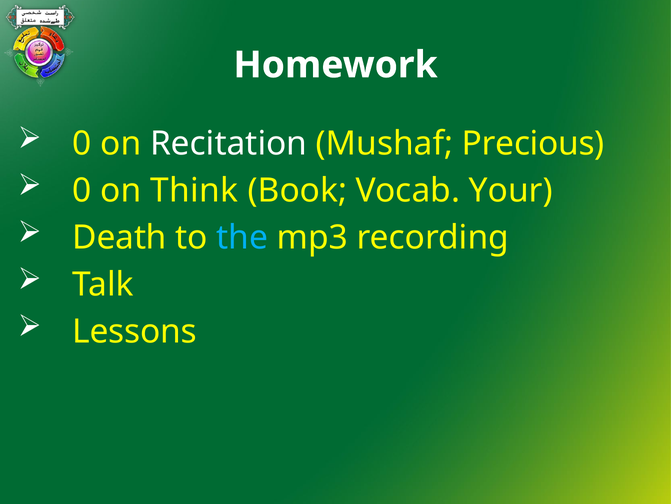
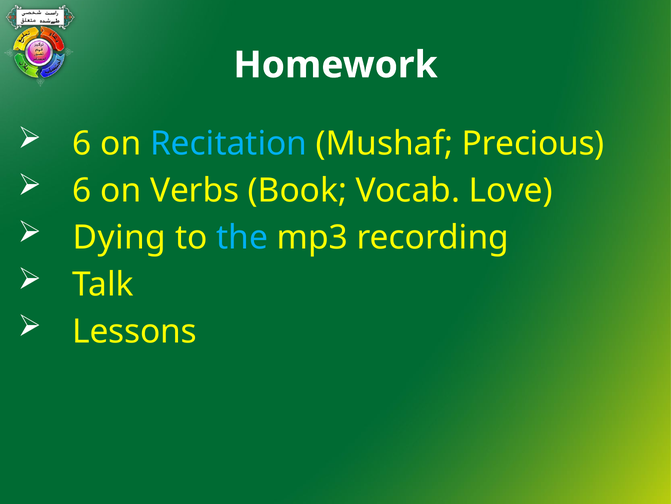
0: 0 -> 6 (82, 143)
Recitation colour: white -> light blue (229, 143)
0: 0 -> 6 (82, 190)
Think: Think -> Verbs (195, 190)
Your: Your -> Love (511, 190)
Death: Death -> Dying (119, 237)
